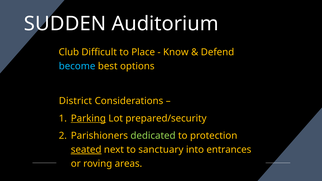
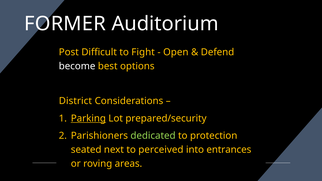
SUDDEN: SUDDEN -> FORMER (65, 24)
Club: Club -> Post (69, 52)
Place: Place -> Fight (143, 52)
Know: Know -> Open (176, 52)
become colour: light blue -> white (77, 66)
seated underline: present -> none (86, 150)
sanctuary: sanctuary -> perceived (161, 150)
